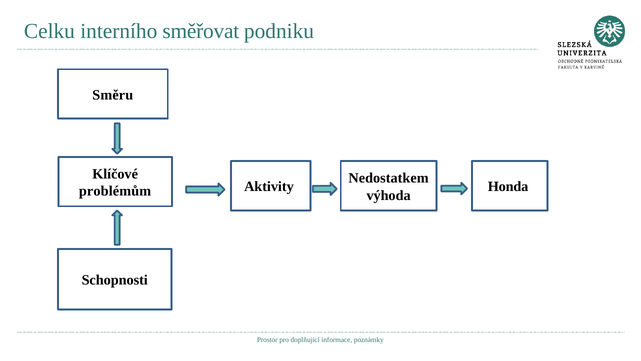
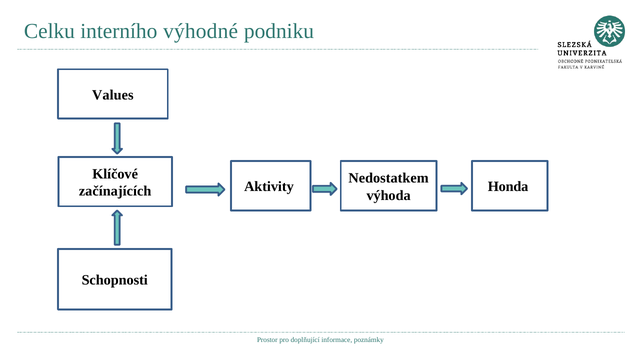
směřovat: směřovat -> výhodné (201, 31)
Směru: Směru -> Values (113, 95)
problémům: problémům -> začínajících (115, 191)
